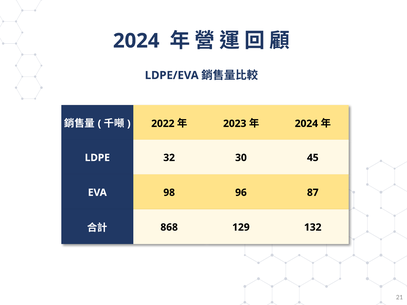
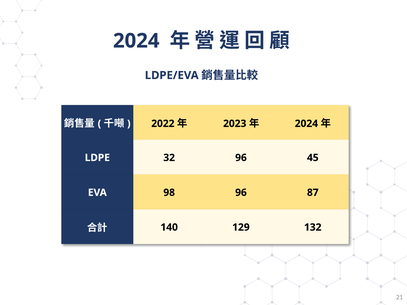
32 30: 30 -> 96 (241, 158)
868: 868 -> 140 (169, 227)
